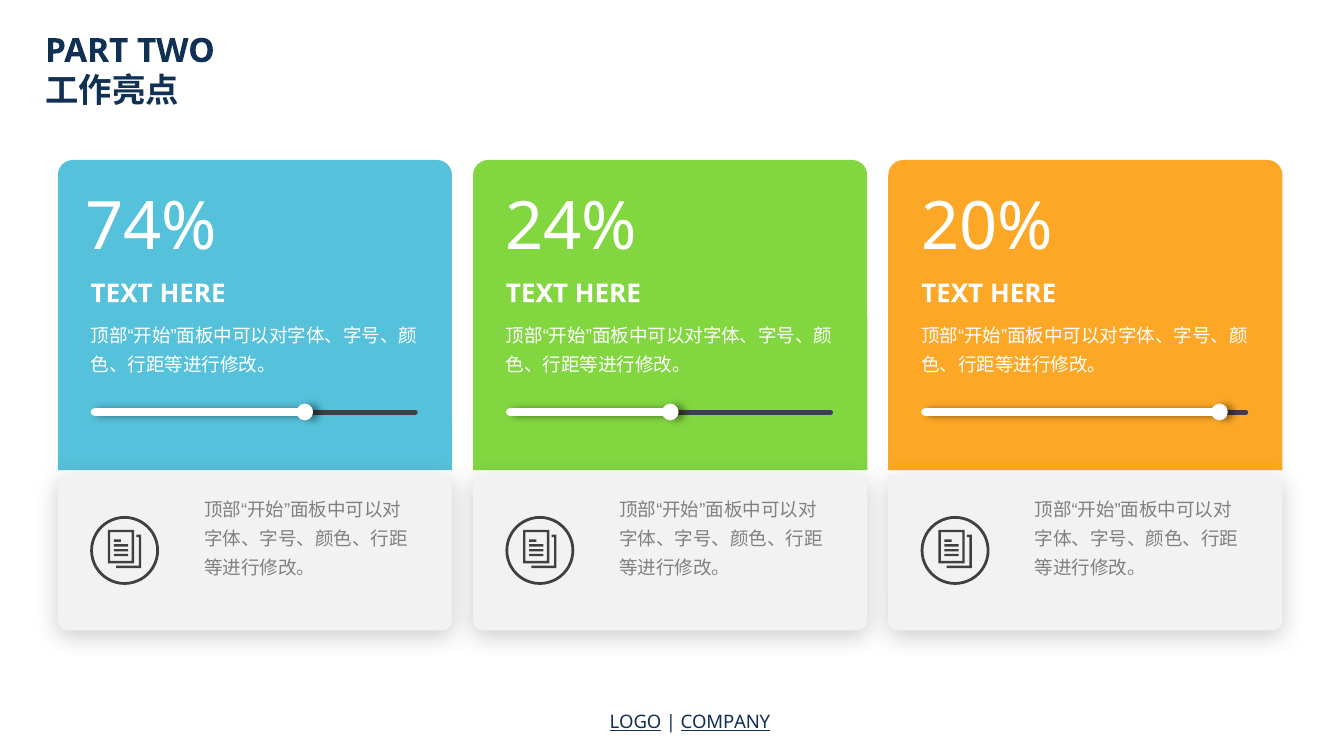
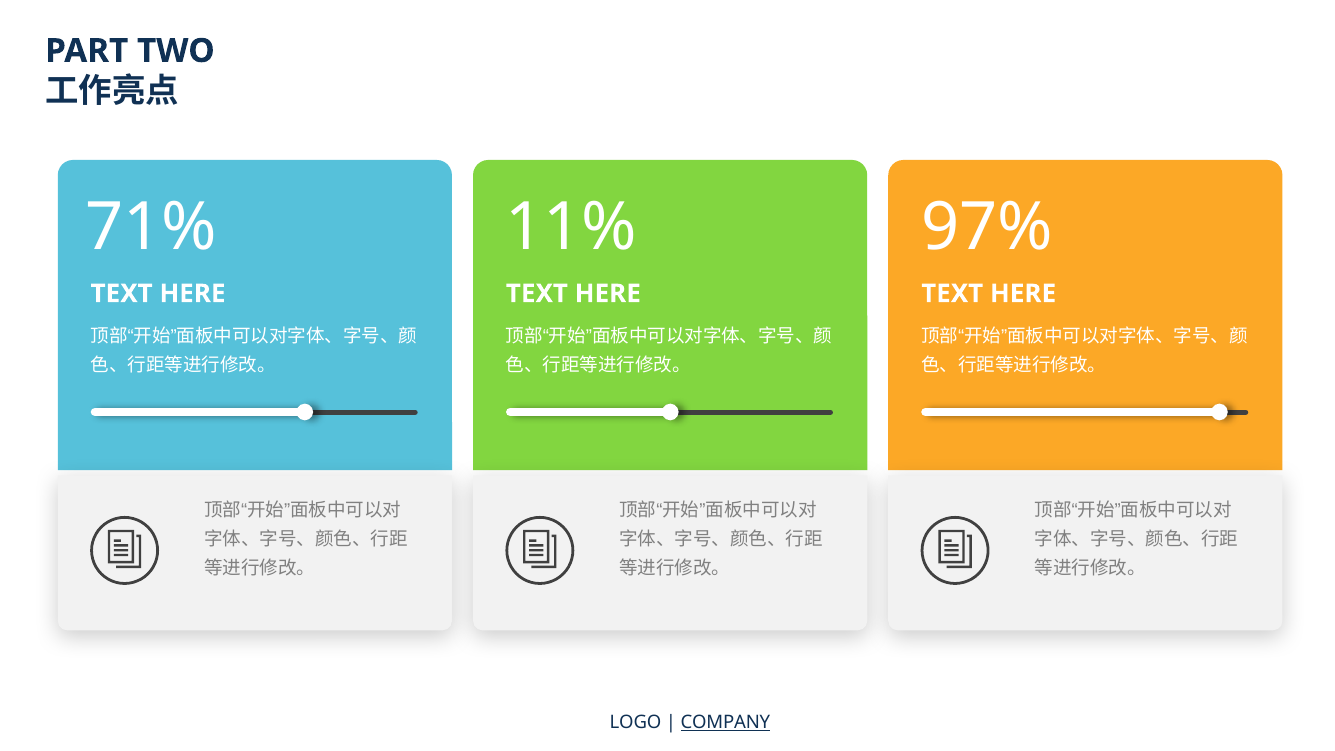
74%: 74% -> 71% (151, 227)
24%: 24% -> 11% (572, 227)
20%: 20% -> 97% (987, 227)
LOGO underline: present -> none (635, 722)
